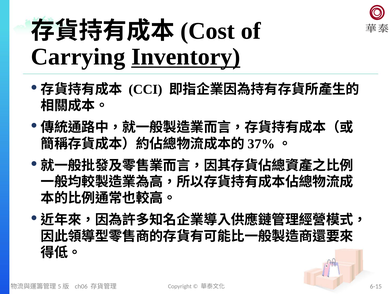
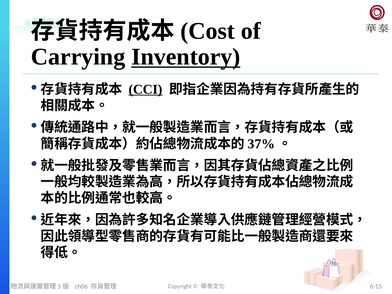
CCI underline: none -> present (145, 89)
